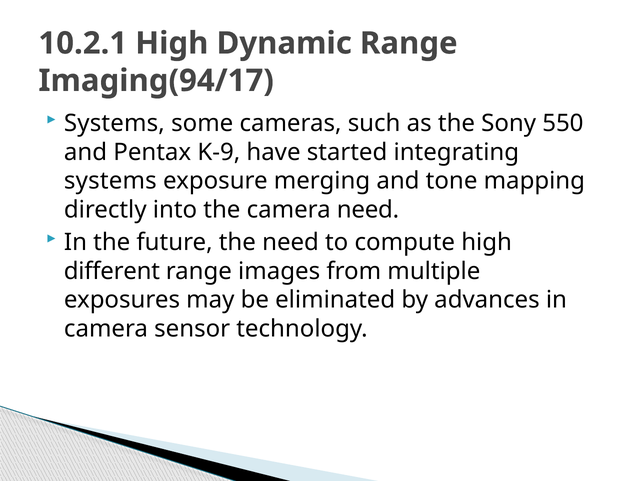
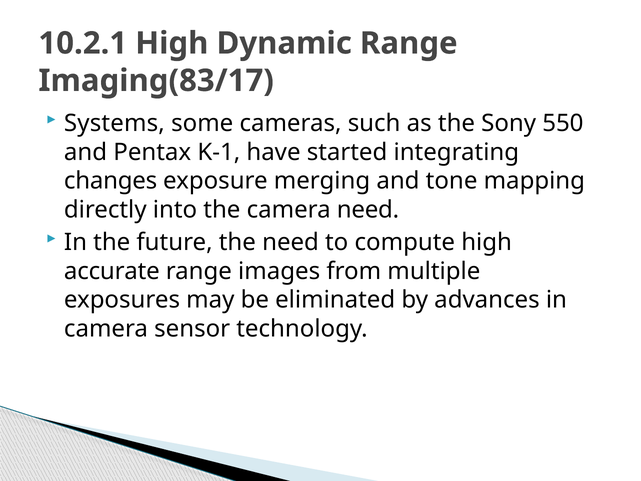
Imaging(94/17: Imaging(94/17 -> Imaging(83/17 (156, 81)
K-9: K-9 -> K-1 (219, 152)
systems: systems -> changes (111, 181)
different: different -> accurate (112, 271)
